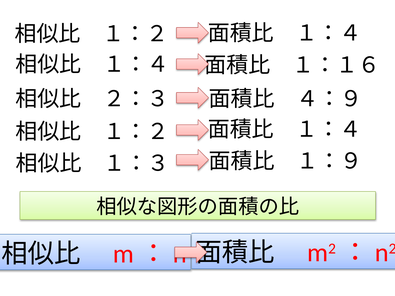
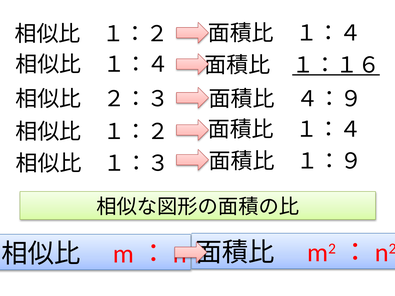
１：１６ underline: none -> present (336, 65)
